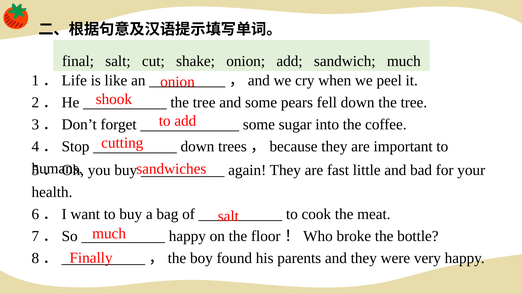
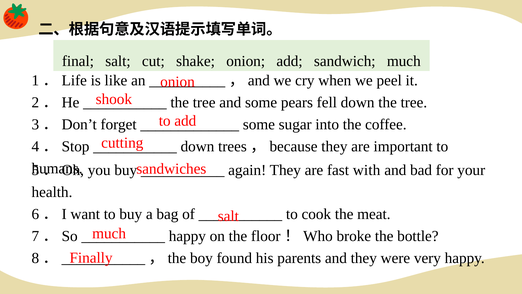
little: little -> with (367, 170)
